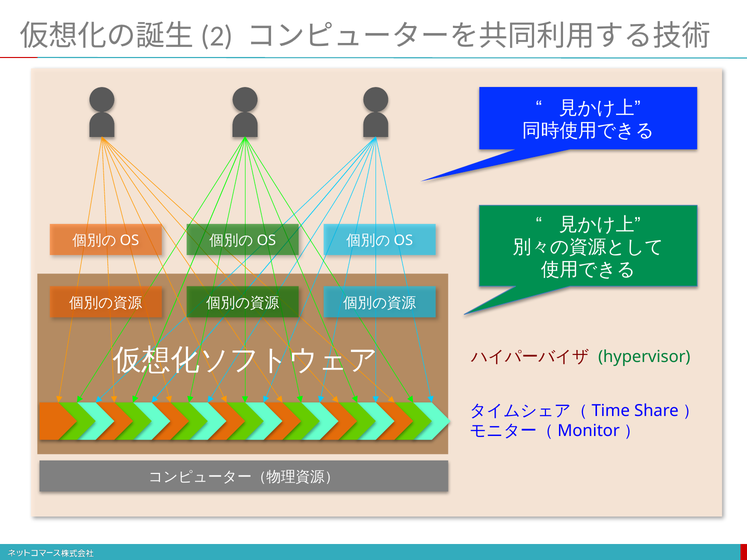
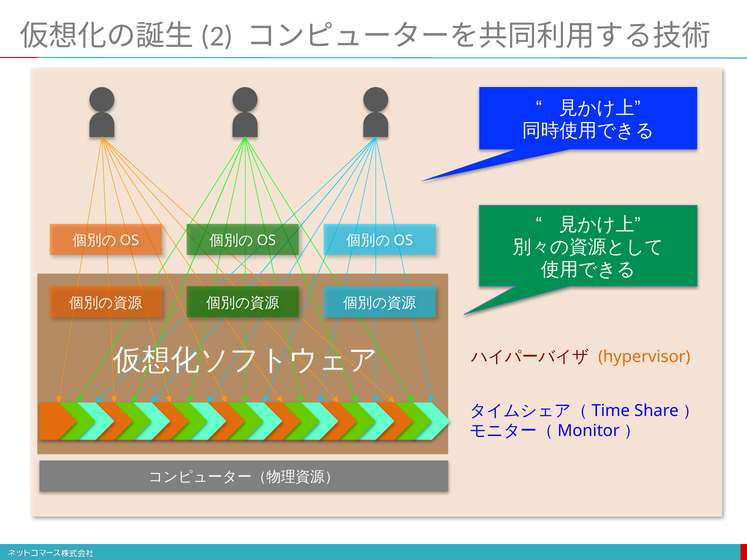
hypervisor colour: green -> orange (644, 357)
